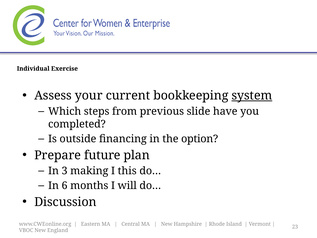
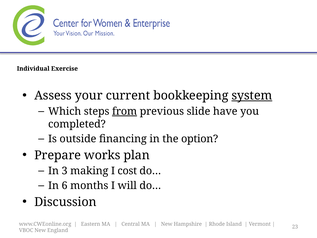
from underline: none -> present (125, 111)
future: future -> works (102, 155)
this: this -> cost (127, 171)
